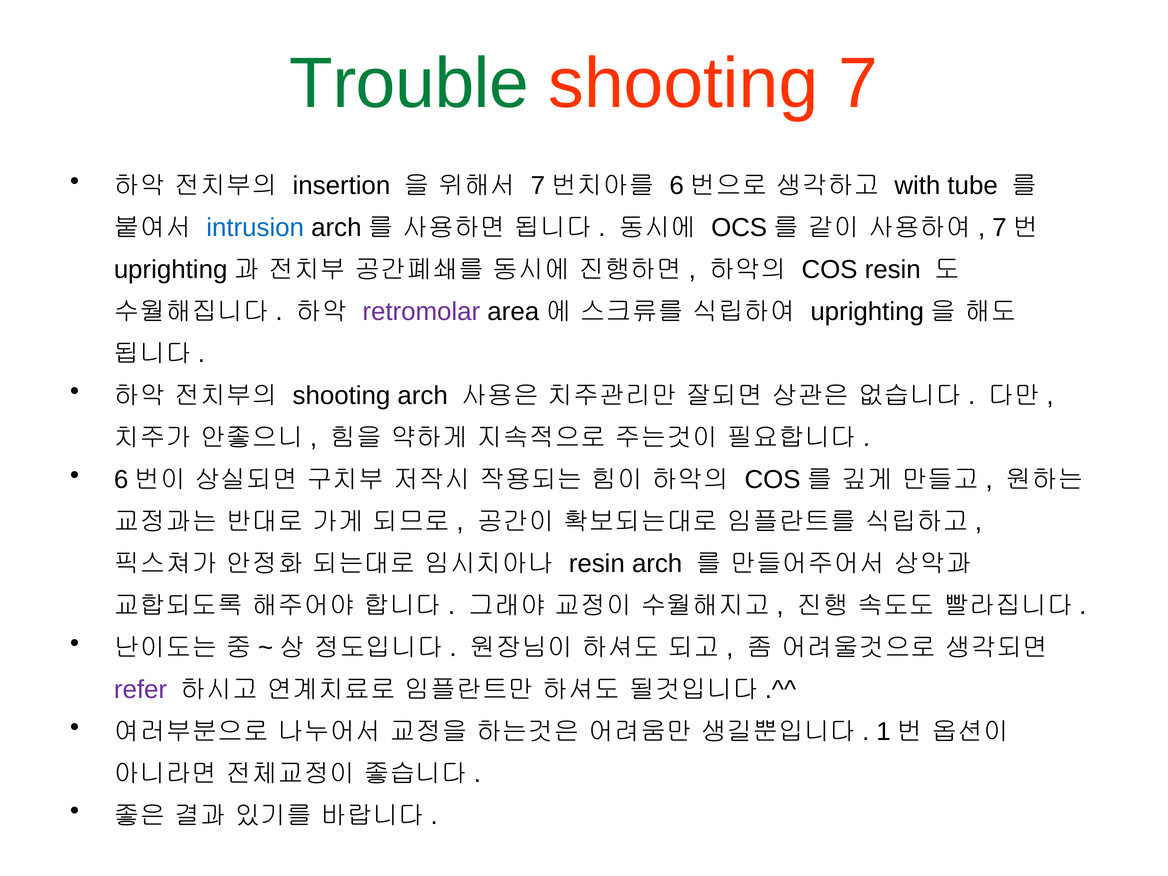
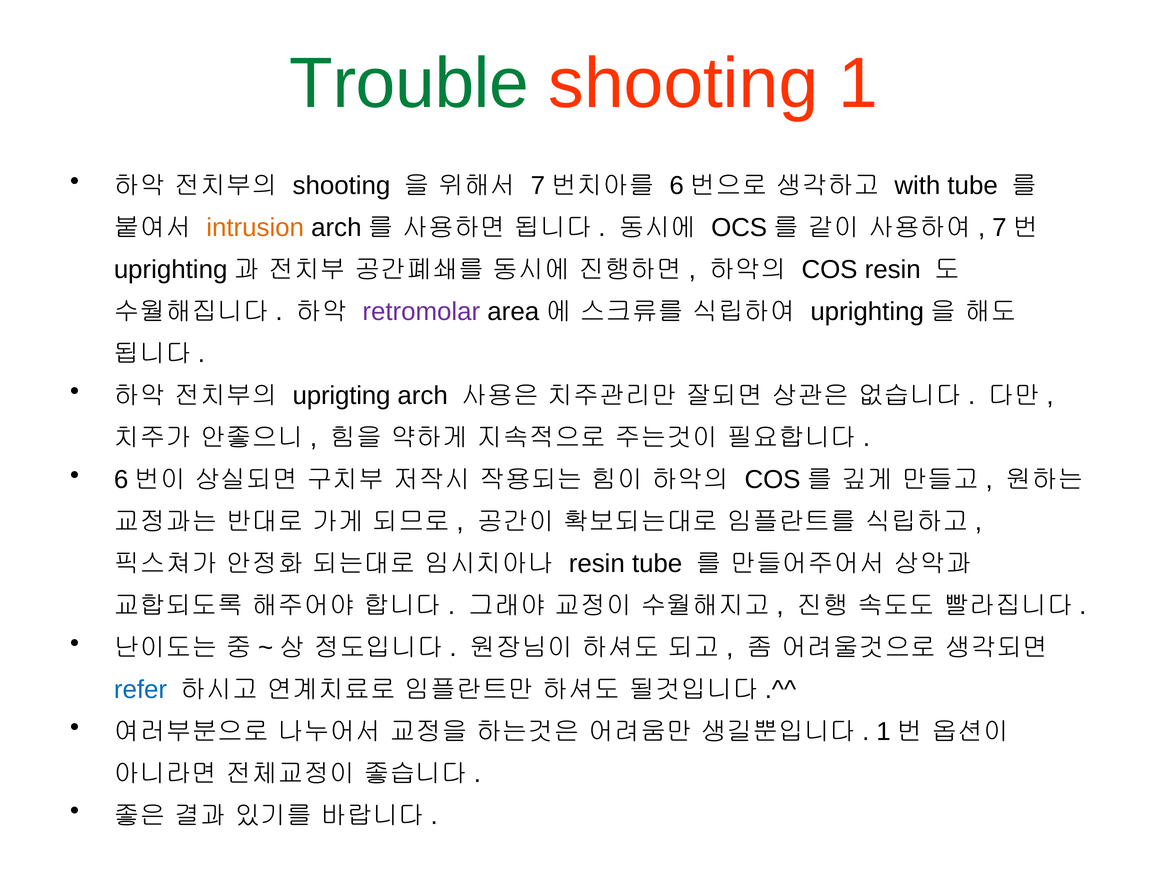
7: 7 -> 1 (858, 84)
insertion: insertion -> shooting (341, 186)
intrusion colour: blue -> orange (255, 228)
shooting: shooting -> uprigting (342, 396)
resin arch: arch -> tube (657, 564)
refer colour: purple -> blue (140, 690)
